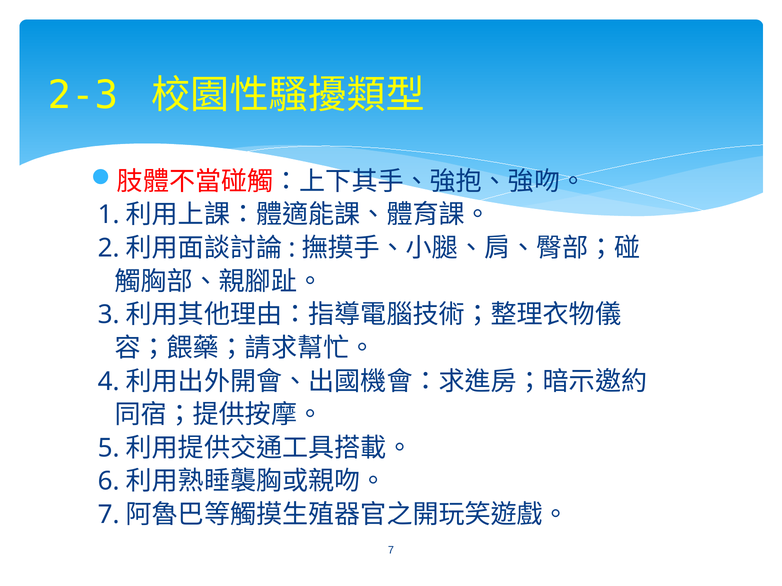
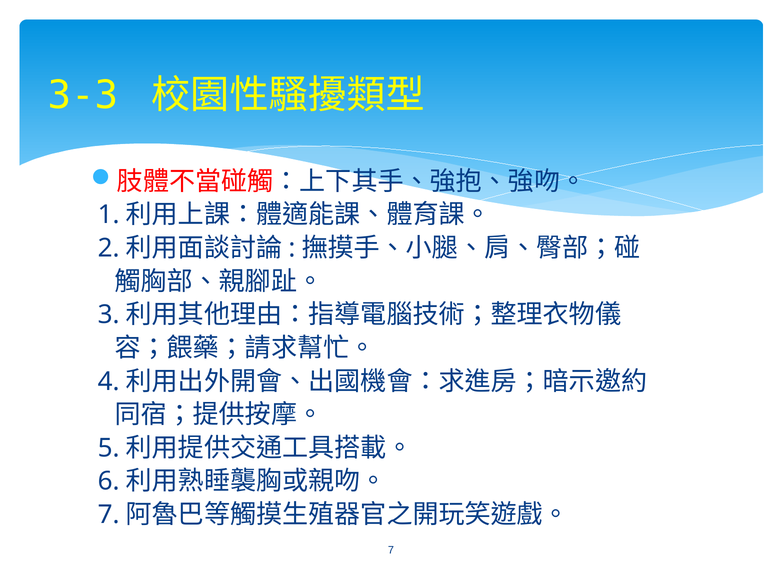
2-3: 2-3 -> 3-3 (83, 96)
